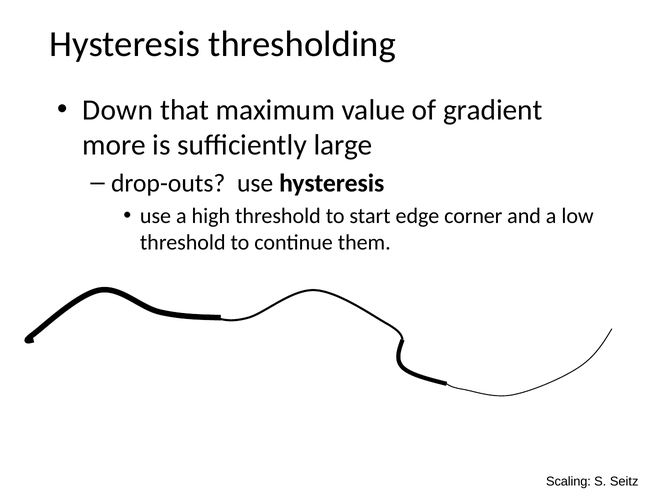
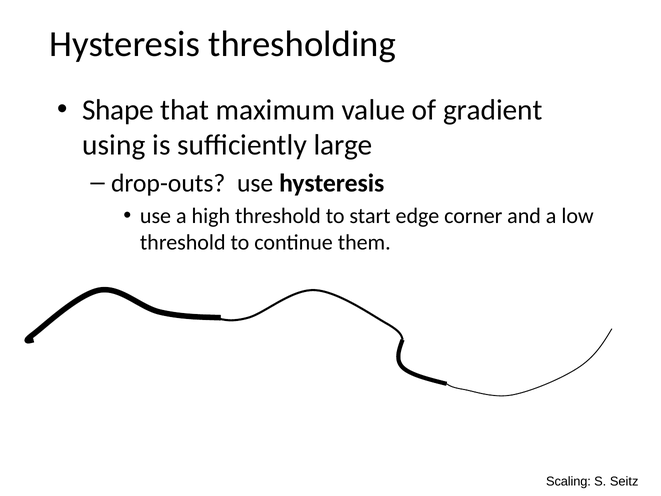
Down: Down -> Shape (118, 110)
more: more -> using (114, 145)
